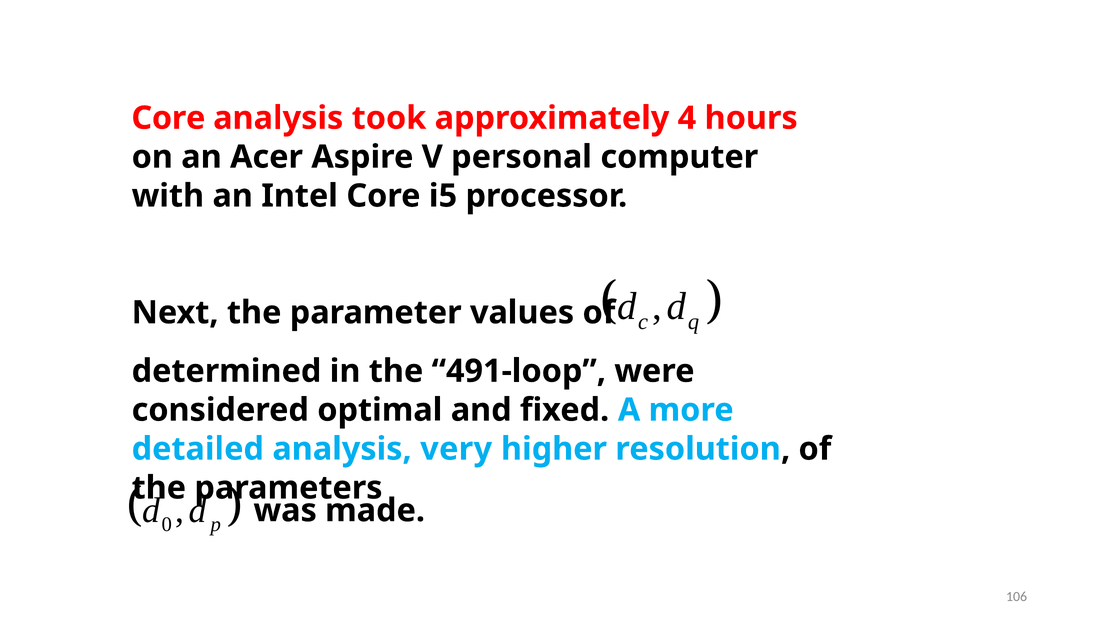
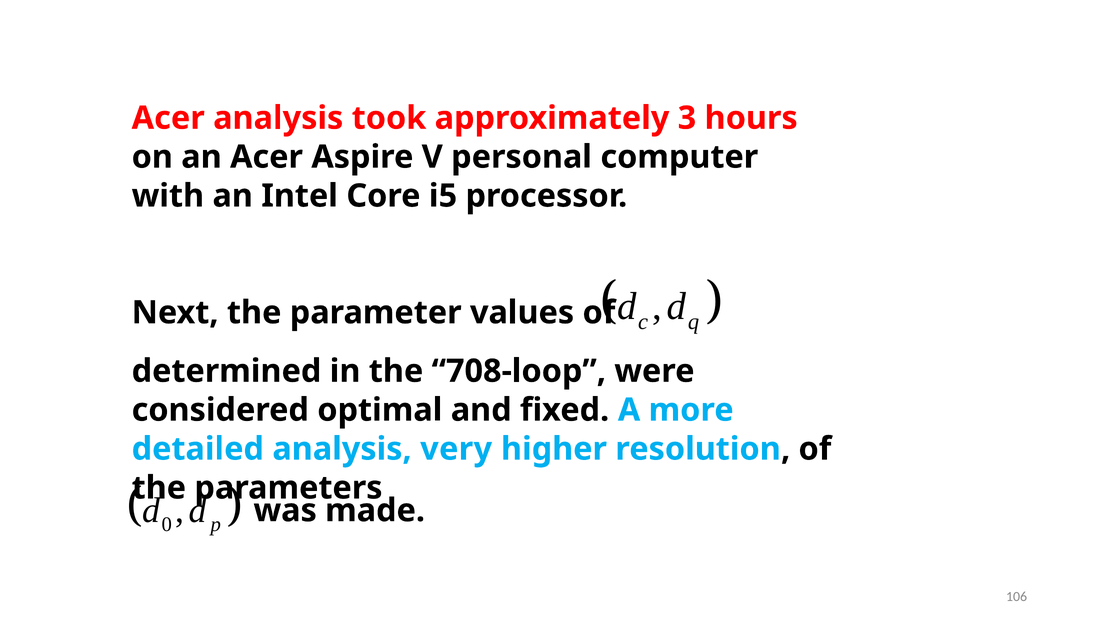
Core: Core -> Acer (168, 118)
4: 4 -> 3 (687, 118)
491-loop: 491-loop -> 708-loop (519, 371)
